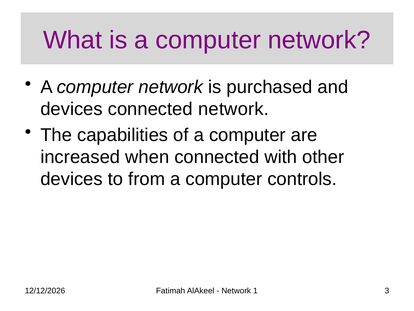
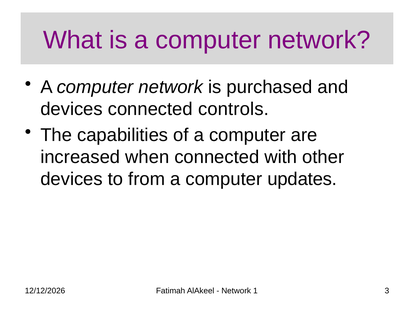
connected network: network -> controls (234, 109)
controls: controls -> updates (302, 179)
